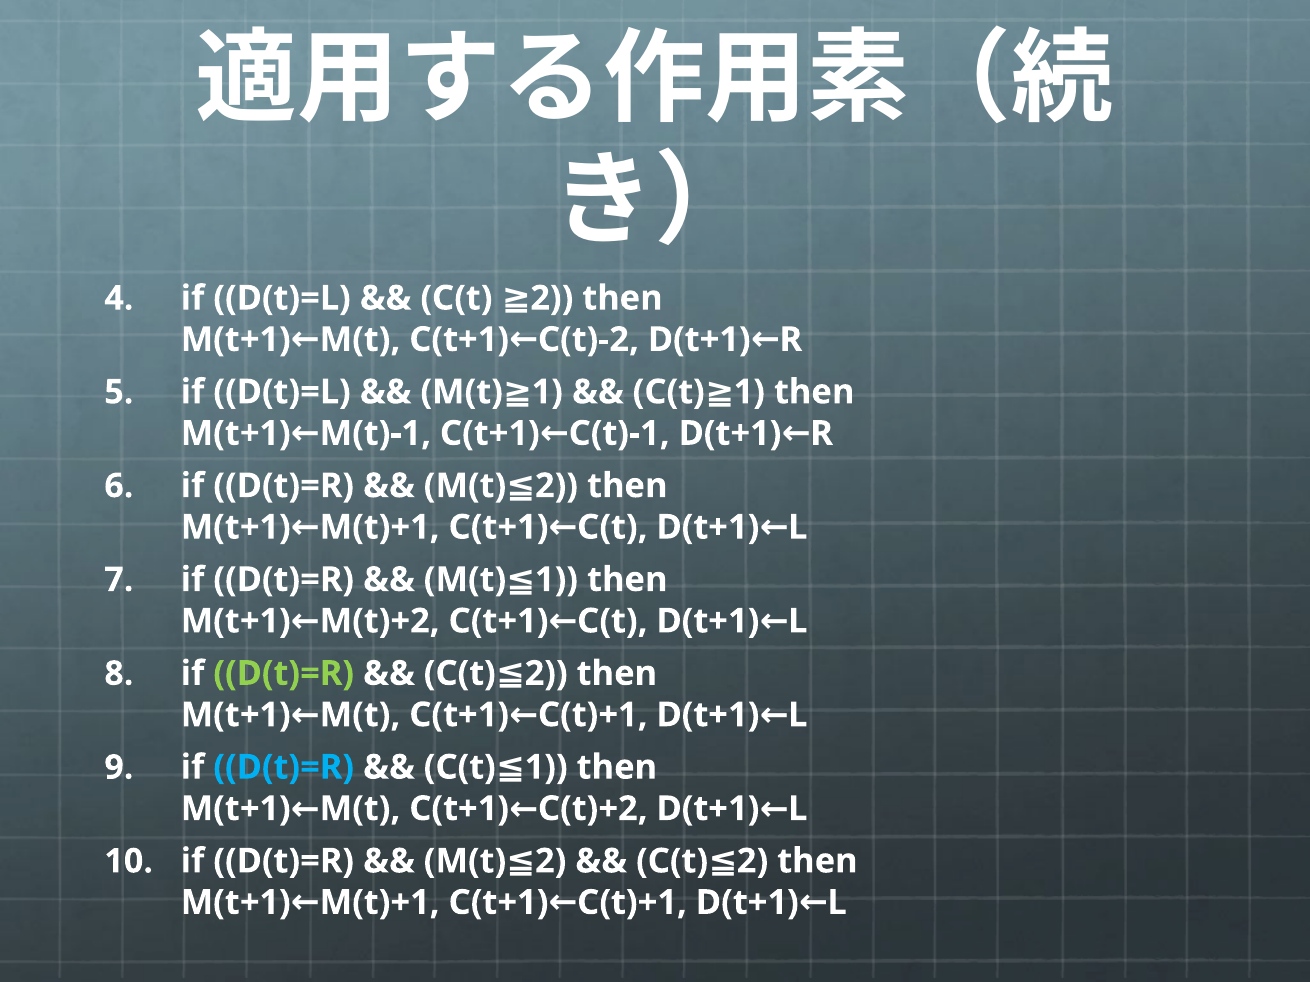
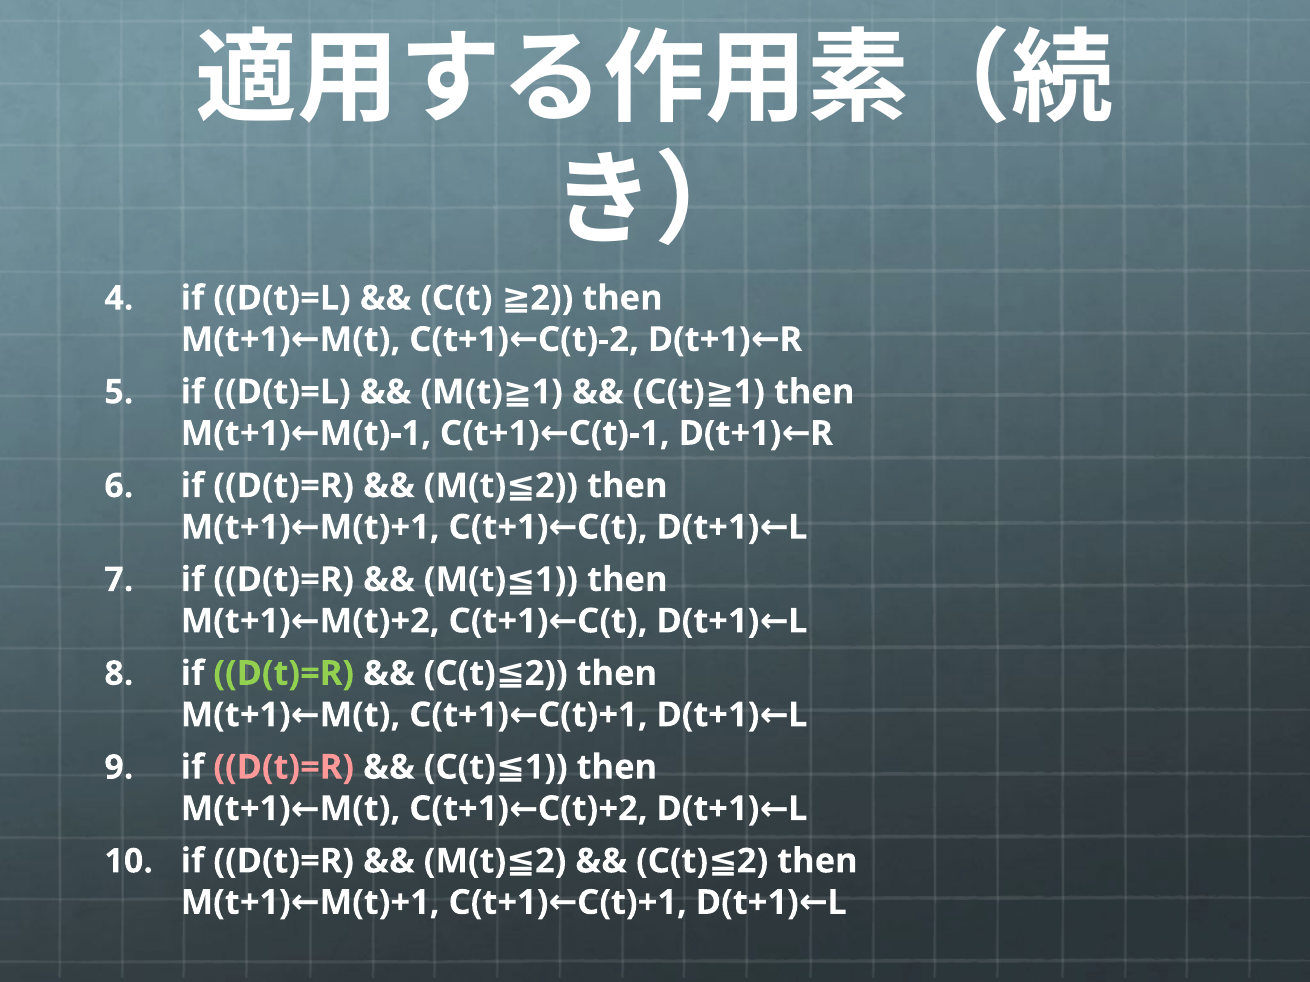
D(t)=R colour: light blue -> pink (284, 768)
